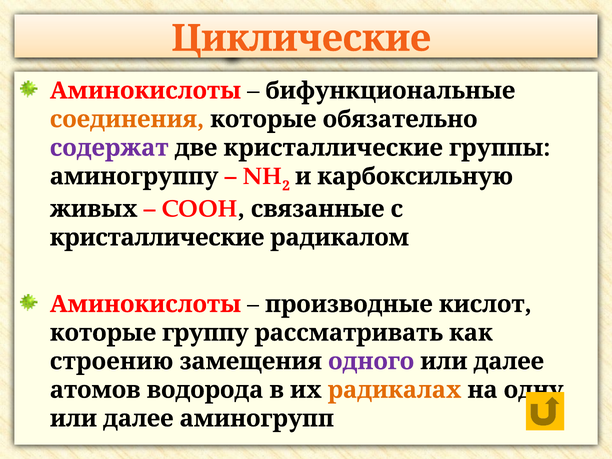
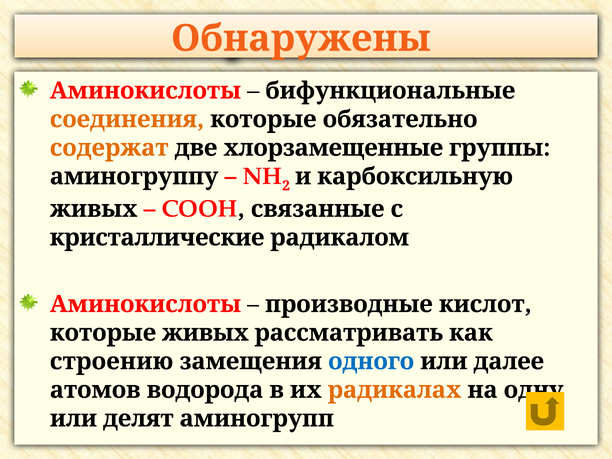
Циклические: Циклические -> Обнаружены (301, 38)
содержат colour: purple -> orange (109, 148)
две кристаллические: кристаллические -> хлорзамещенные (333, 148)
которые группу: группу -> живых (205, 333)
одного colour: purple -> blue (371, 361)
далее: далее -> делят (138, 419)
